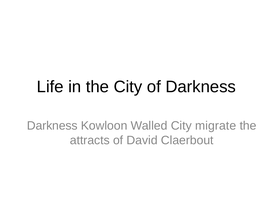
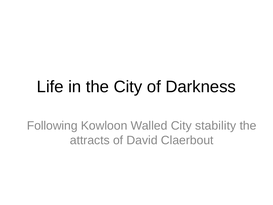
Darkness: Darkness -> Following (52, 126)
migrate: migrate -> stability (216, 126)
